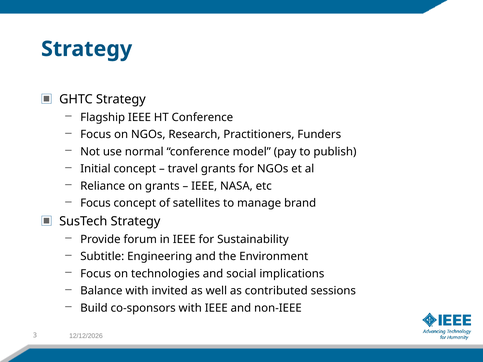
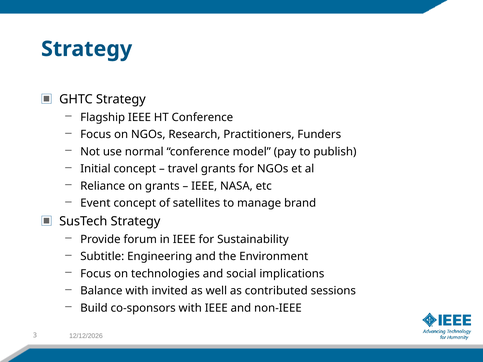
Focus: Focus -> Event (95, 203)
